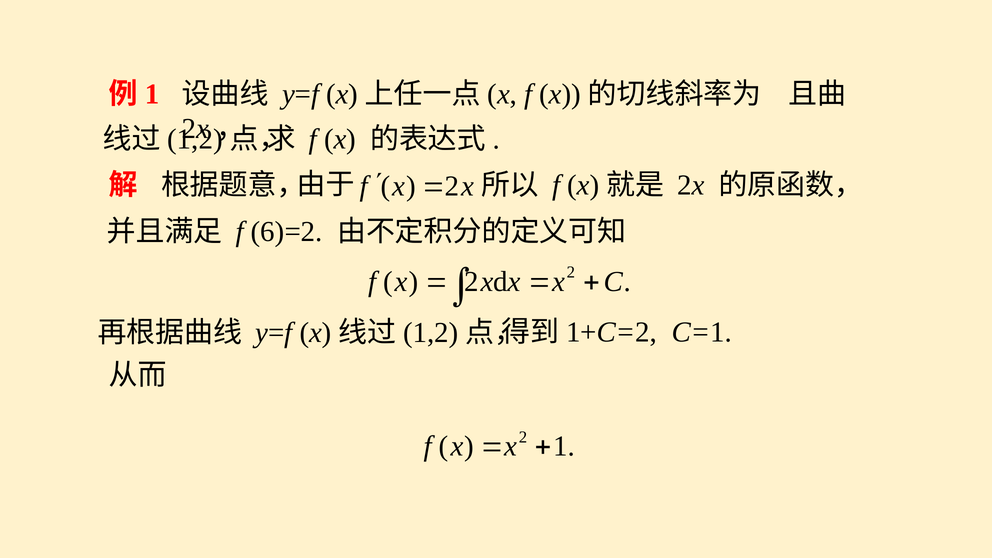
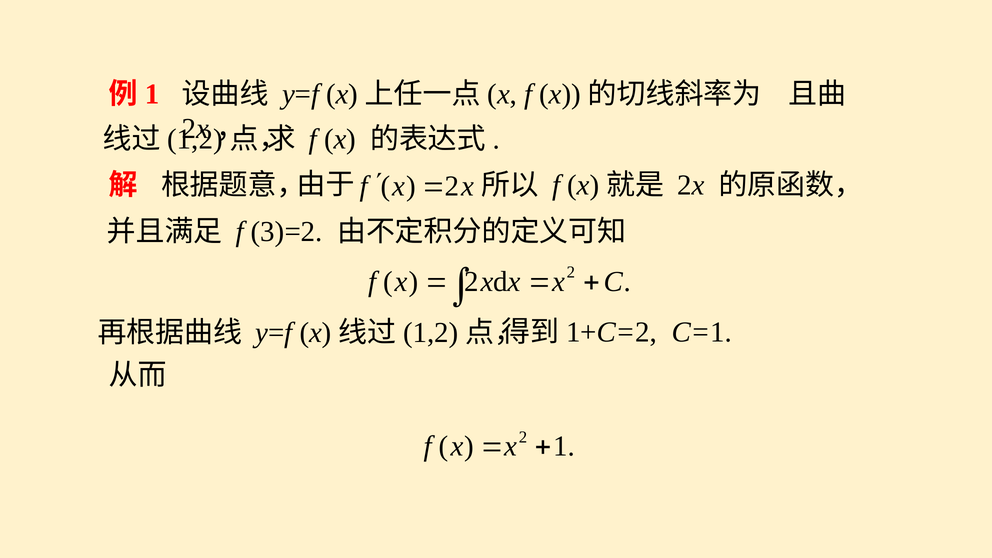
6)=2: 6)=2 -> 3)=2 (287, 231)
